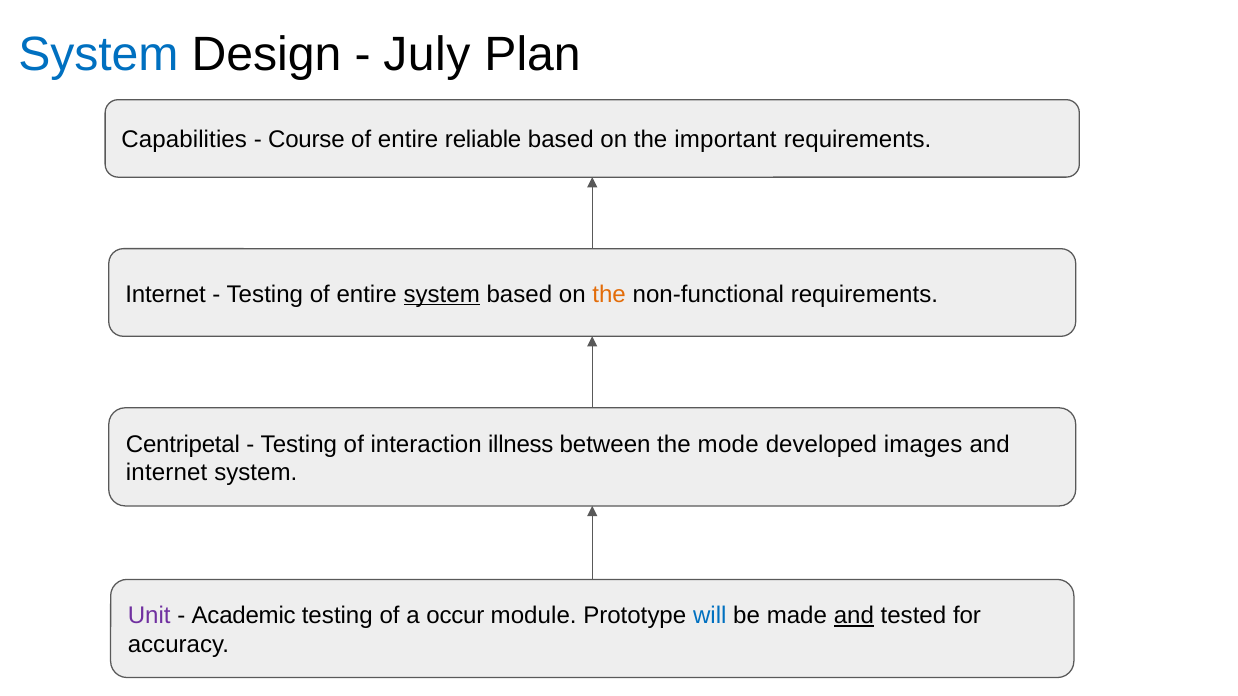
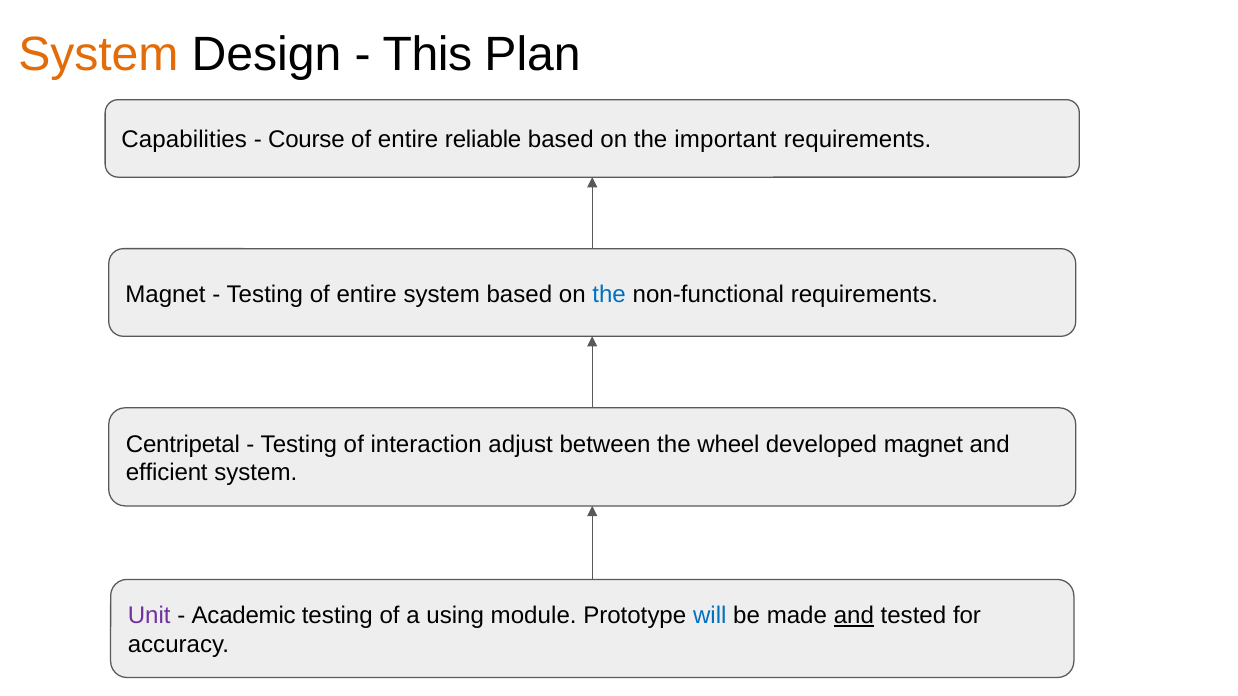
System colour: blue -> orange (98, 55)
July: July -> This (427, 55)
Internet: Internet -> Magnet (166, 294)
system underline: present -> none (442, 294)
the colour: orange -> blue (609, 294)
illness: illness -> adjust (521, 444)
mode: mode -> wheel (728, 444)
developed images: images -> magnet (923, 444)
internet: internet -> efficient (167, 473)
occur: occur -> using (455, 616)
